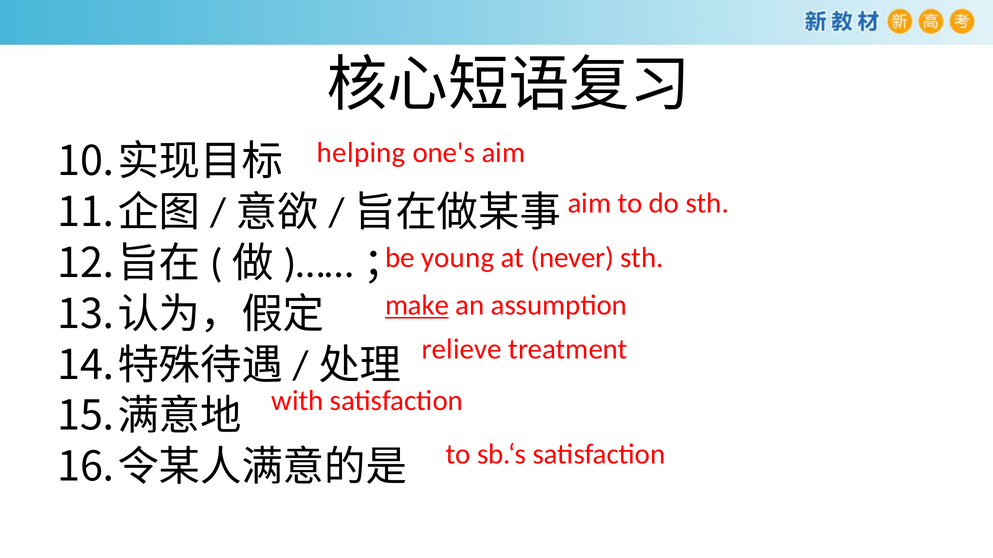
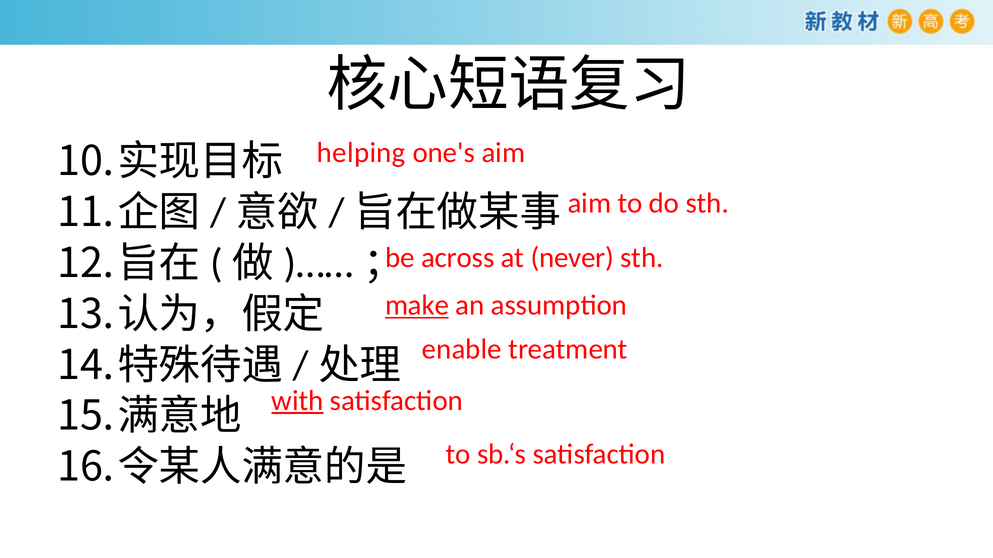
young: young -> across (458, 258)
relieve: relieve -> enable (462, 350)
with underline: none -> present (297, 401)
